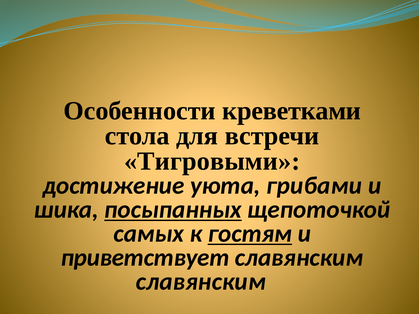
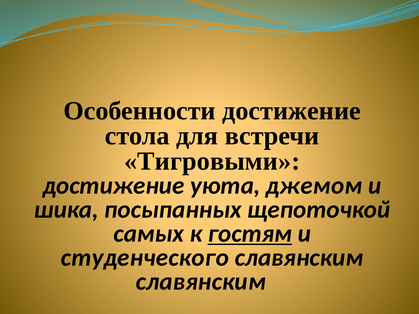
Особенности креветками: креветками -> достижение (292, 111)
грибами: грибами -> джемом (314, 186)
посыпанных underline: present -> none (173, 210)
приветствует: приветствует -> студенческого (145, 258)
